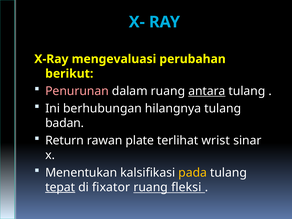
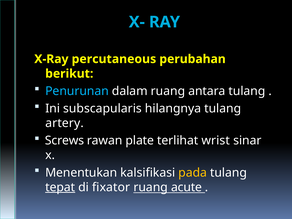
mengevaluasi: mengevaluasi -> percutaneous (114, 59)
Penurunan colour: pink -> light blue (77, 91)
antara underline: present -> none (207, 91)
berhubungan: berhubungan -> subscapularis (102, 109)
badan: badan -> artery (65, 123)
Return: Return -> Screws (65, 141)
fleksi: fleksi -> acute (186, 187)
